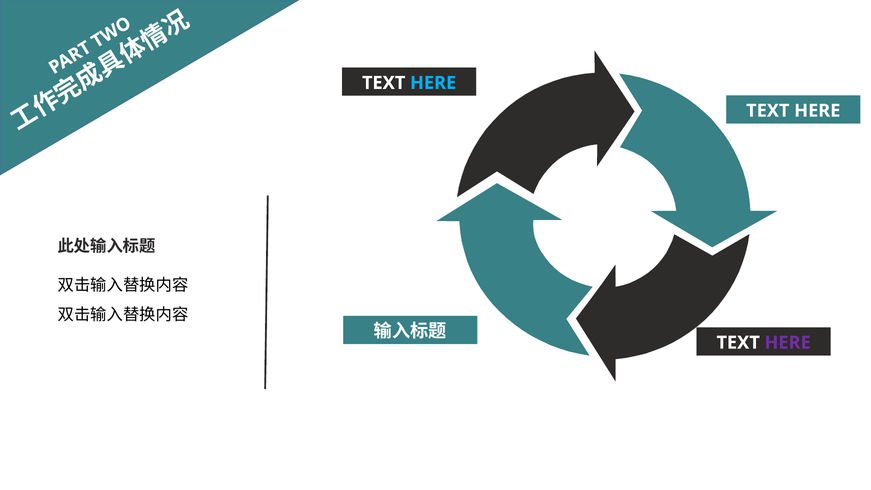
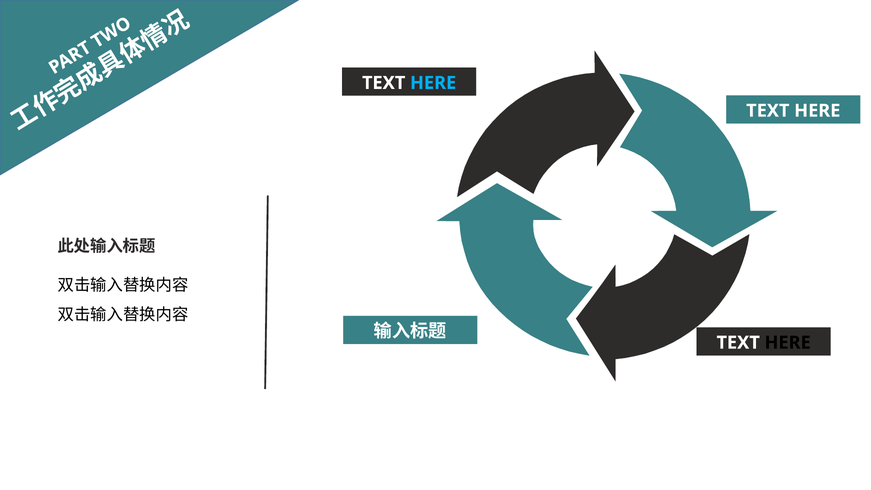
HERE colour: purple -> black (788, 343)
